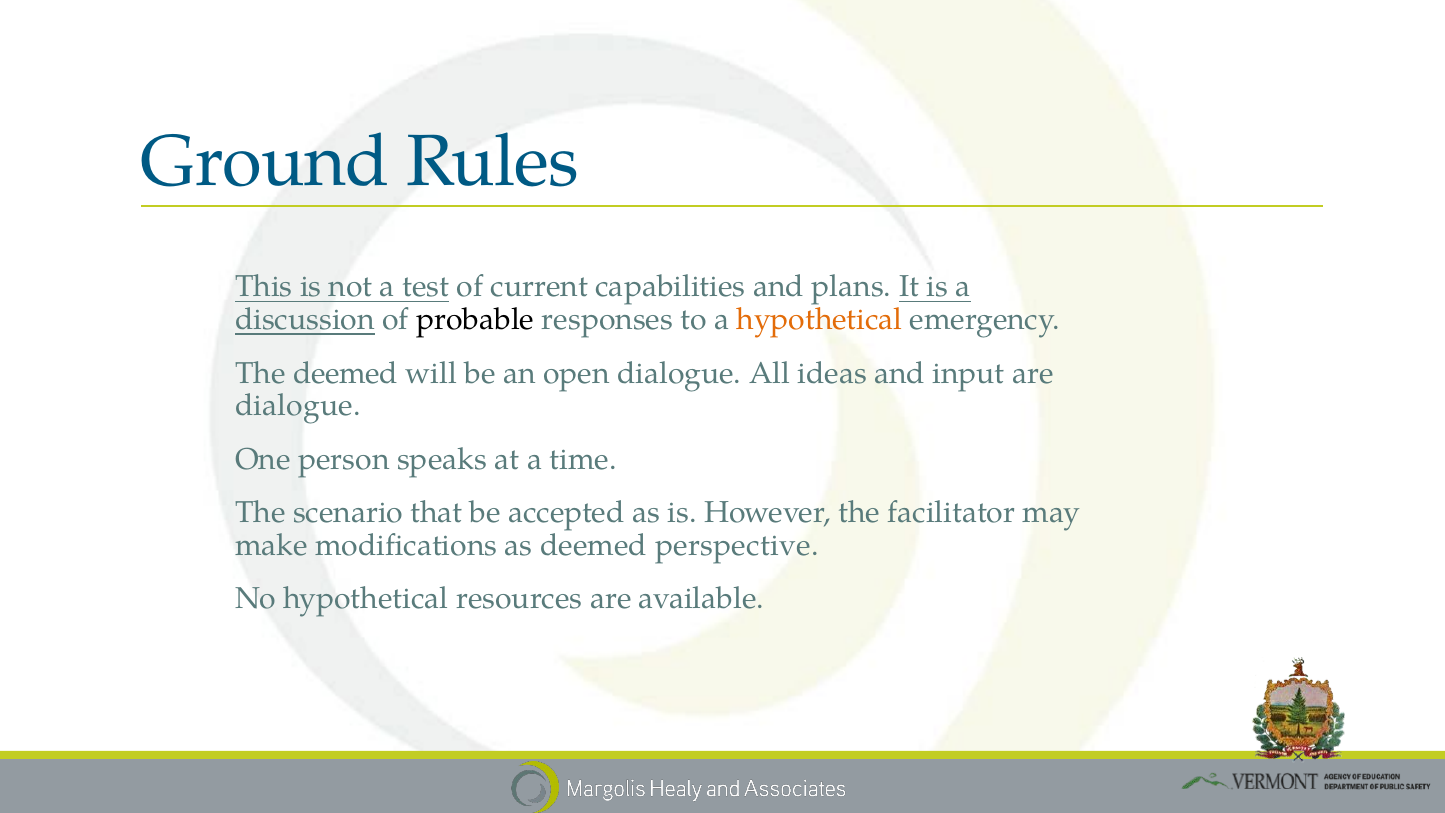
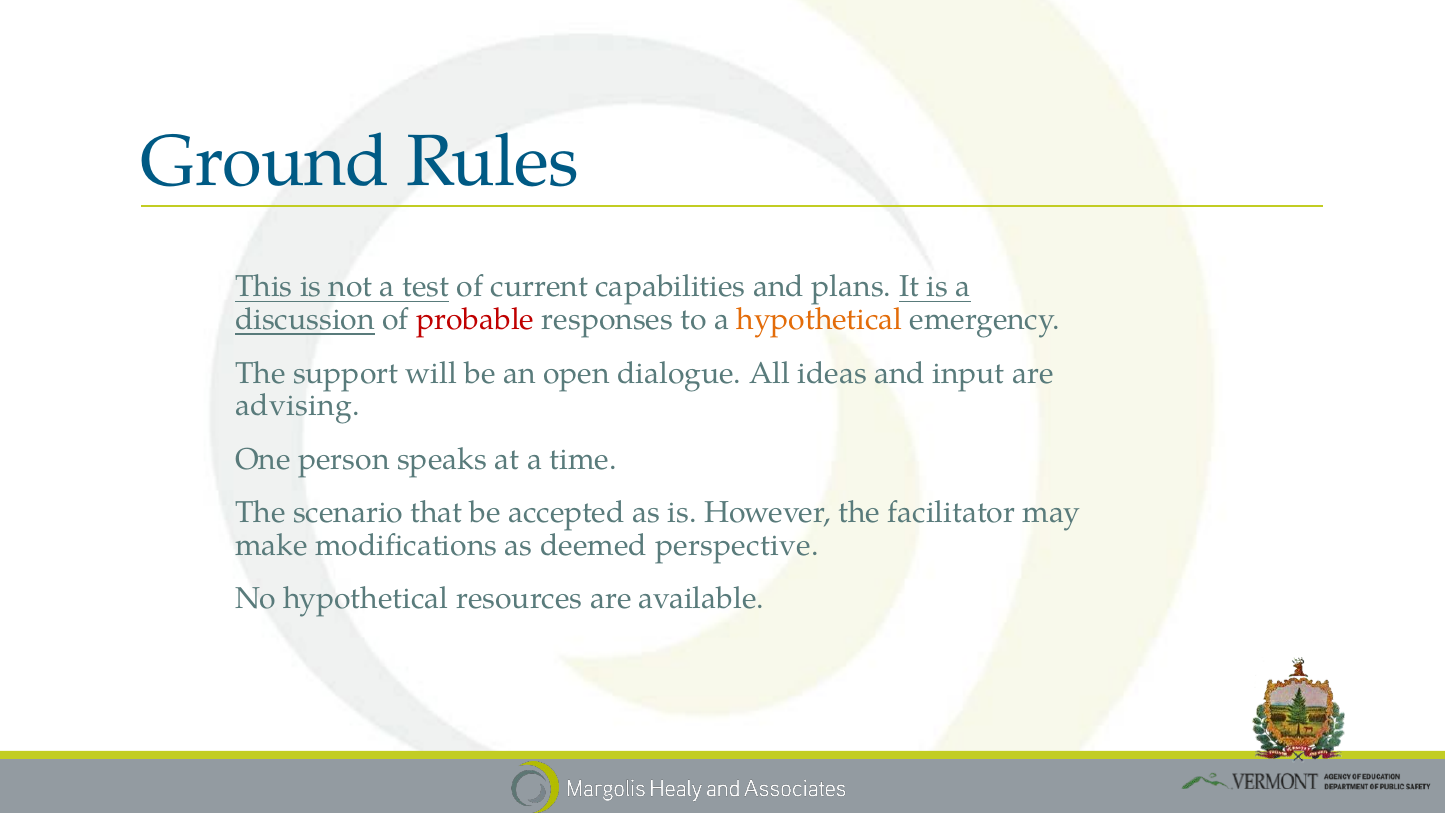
probable colour: black -> red (475, 319)
The deemed: deemed -> support (346, 373)
dialogue: dialogue -> advising (298, 406)
